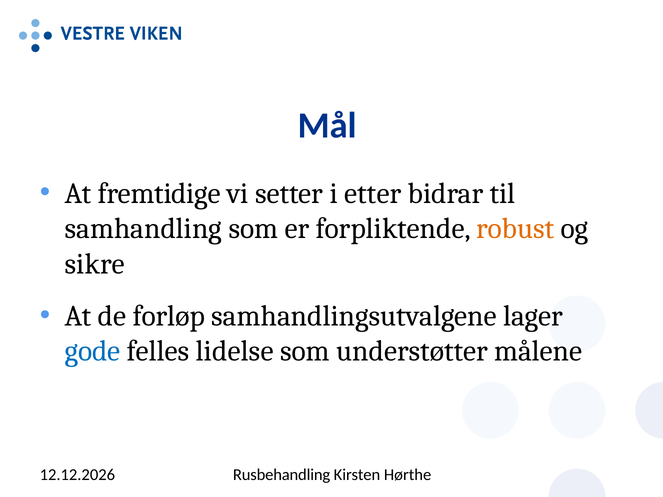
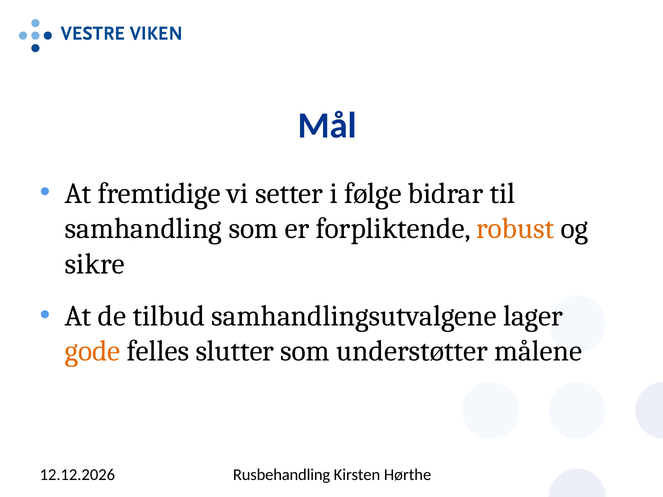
etter: etter -> følge (373, 193)
forløp: forløp -> tilbud (169, 316)
gode colour: blue -> orange (93, 351)
lidelse: lidelse -> slutter (235, 351)
